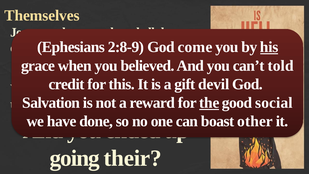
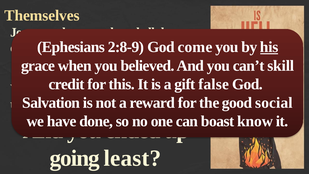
told: told -> skill (281, 66)
devil: devil -> false (214, 84)
the underline: present -> none (209, 103)
boast other: other -> know (255, 121)
their: their -> least (132, 158)
